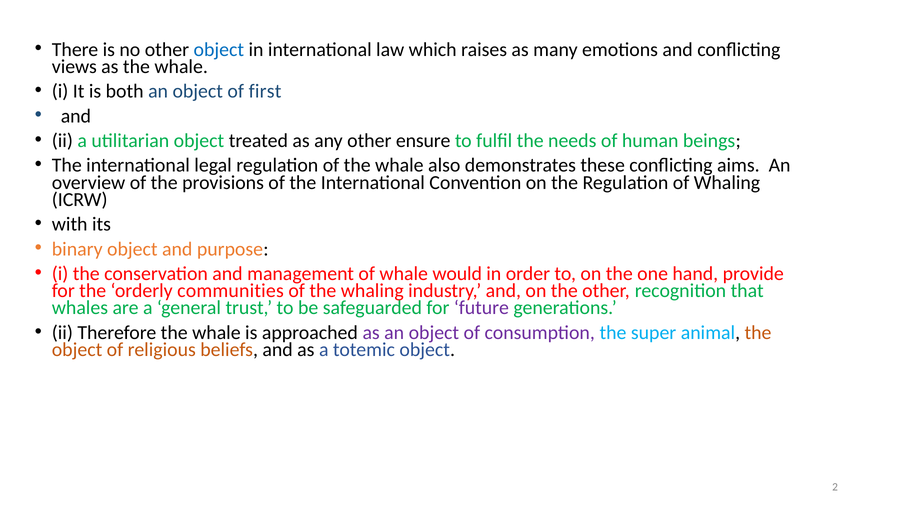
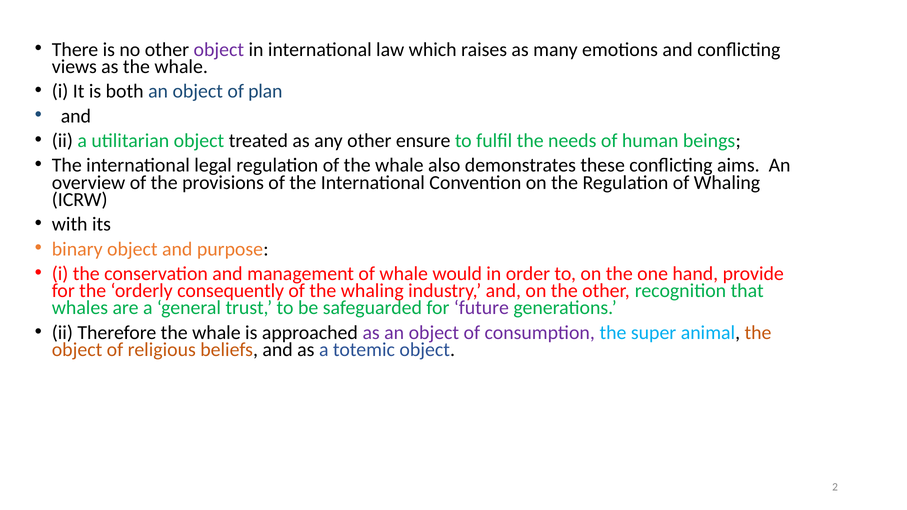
object colour: blue -> purple (219, 50)
first: first -> plan (265, 91)
communities: communities -> consequently (231, 291)
